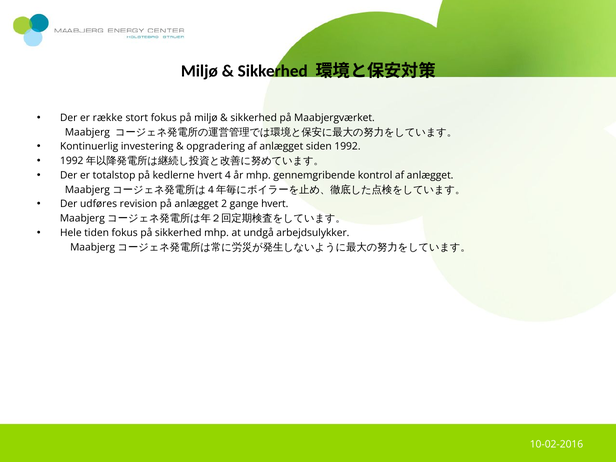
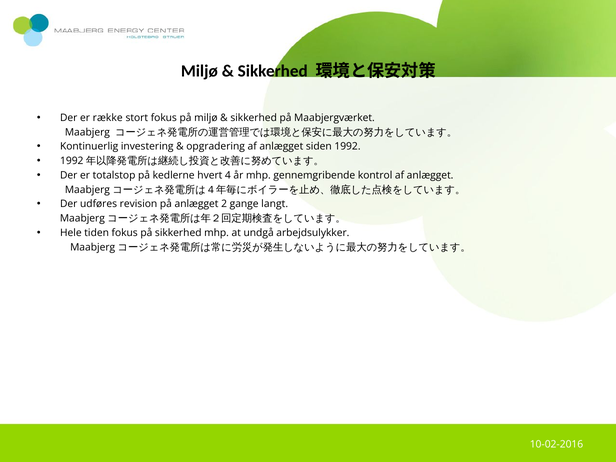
gange hvert: hvert -> langt (275, 204)
